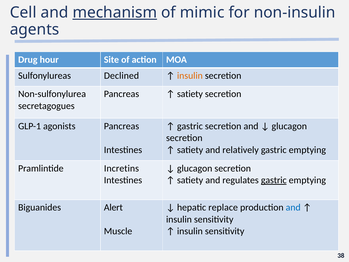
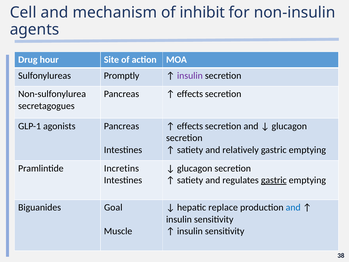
mechanism underline: present -> none (115, 13)
mimic: mimic -> inhibit (202, 13)
Declined: Declined -> Promptly (122, 76)
insulin colour: orange -> purple (190, 76)
satiety: satiety -> effects (190, 94)
gastric: gastric -> effects (190, 126)
Alert: Alert -> Goal (113, 207)
